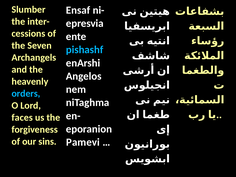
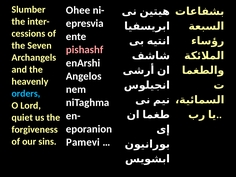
Ensaf: Ensaf -> Ohee (78, 10)
pishashf colour: light blue -> pink (85, 50)
faces: faces -> quiet (22, 118)
